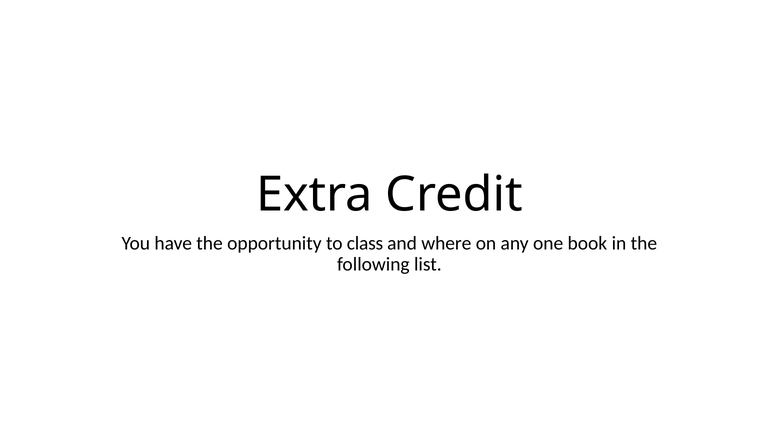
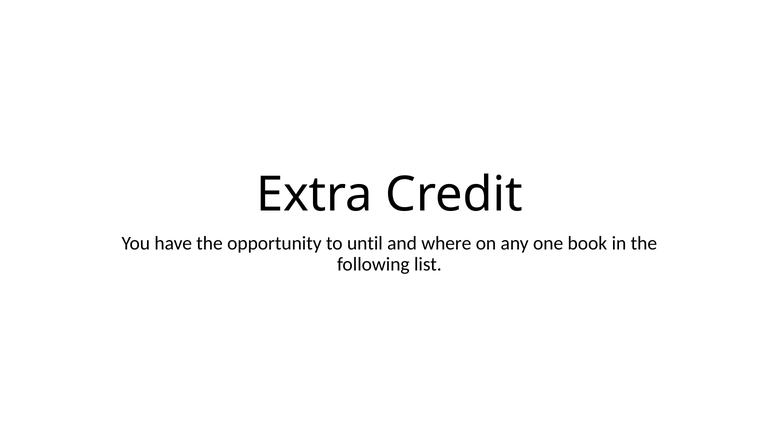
class: class -> until (365, 243)
